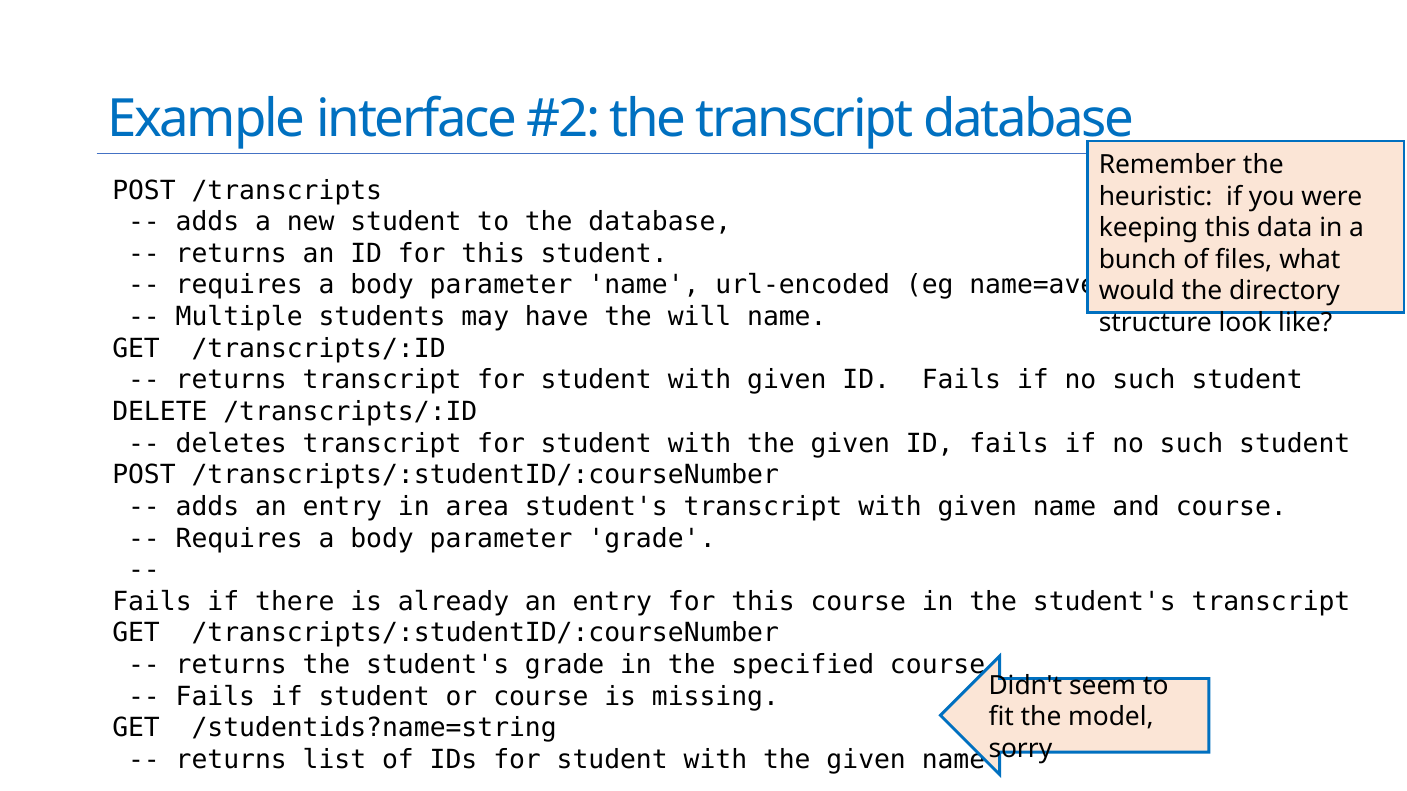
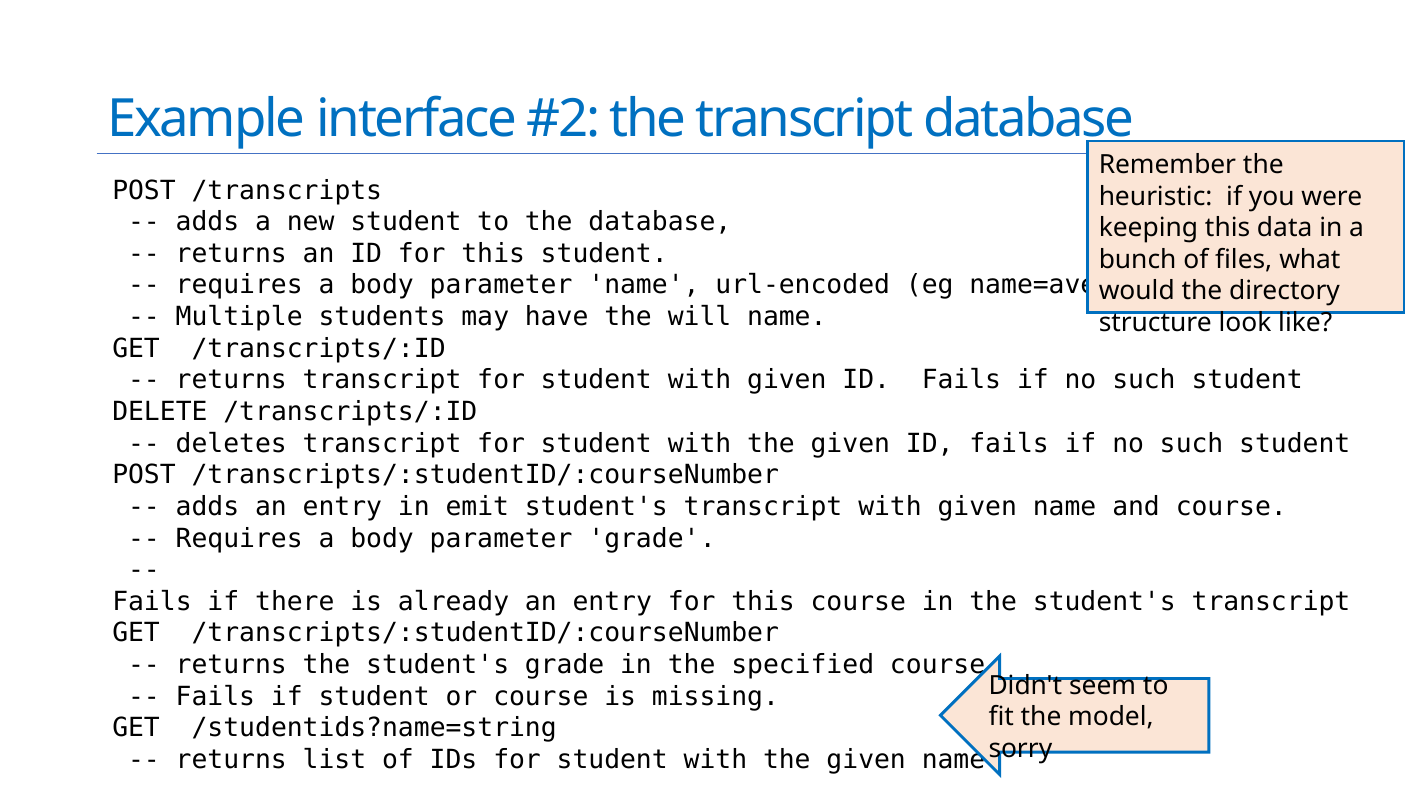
area: area -> emit (477, 507)
